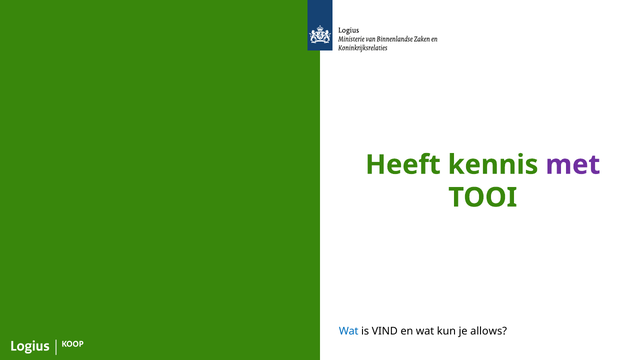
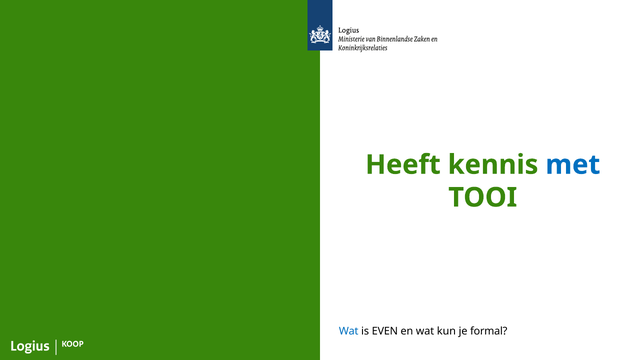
met colour: purple -> blue (573, 165)
VIND: VIND -> EVEN (385, 331)
allows: allows -> formal (489, 331)
